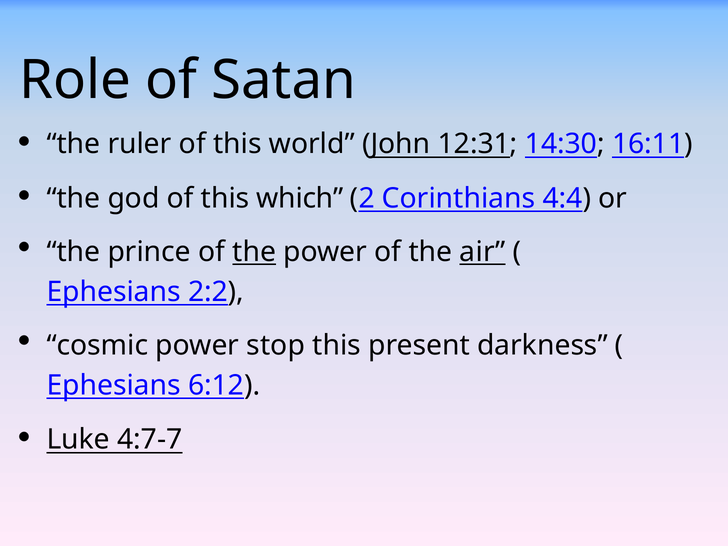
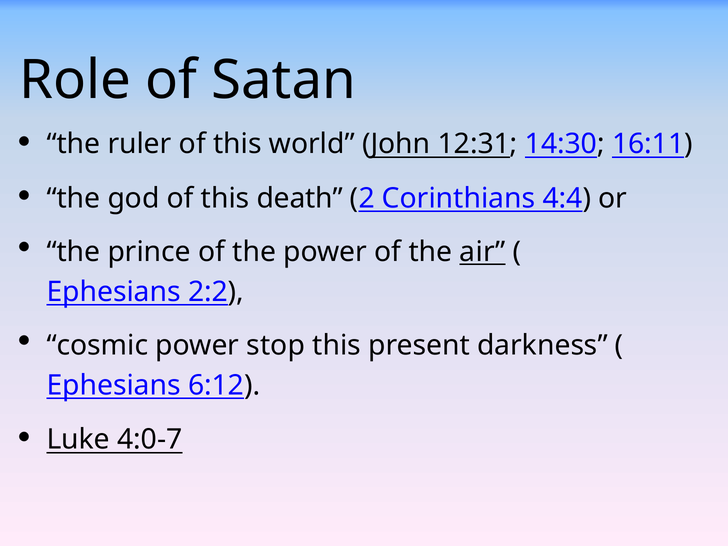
which: which -> death (300, 198)
the underline: present -> none (254, 252)
4:7-7: 4:7-7 -> 4:0-7 (150, 440)
